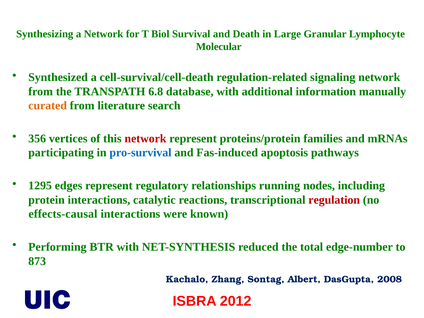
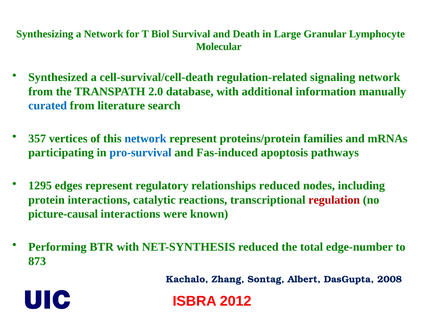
6.8: 6.8 -> 2.0 (156, 91)
curated colour: orange -> blue (48, 106)
356: 356 -> 357 (37, 139)
network colour: red -> blue (145, 139)
relationships running: running -> reduced (280, 186)
effects-causal: effects-causal -> picture-causal (63, 214)
